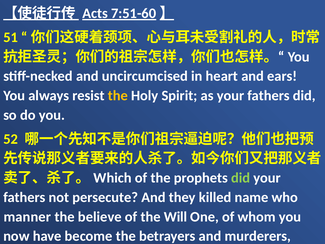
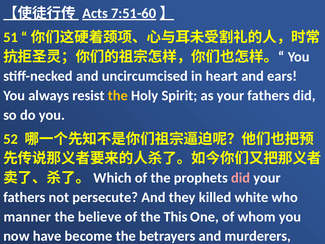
did colour: light green -> pink (241, 178)
name: name -> white (252, 197)
Will: Will -> This (175, 217)
